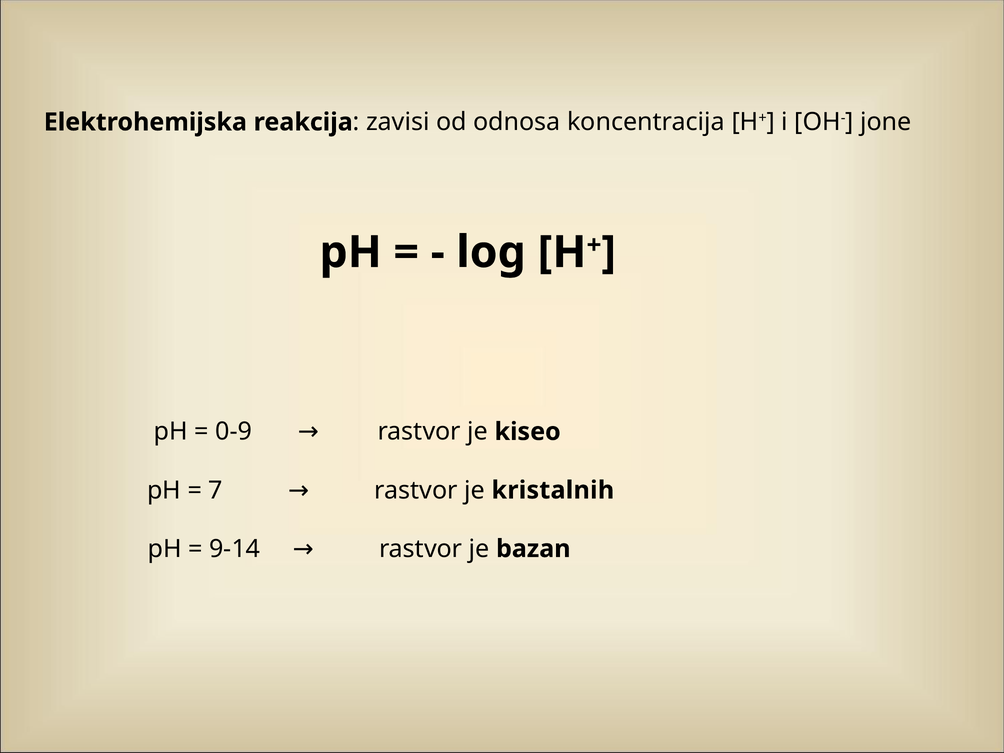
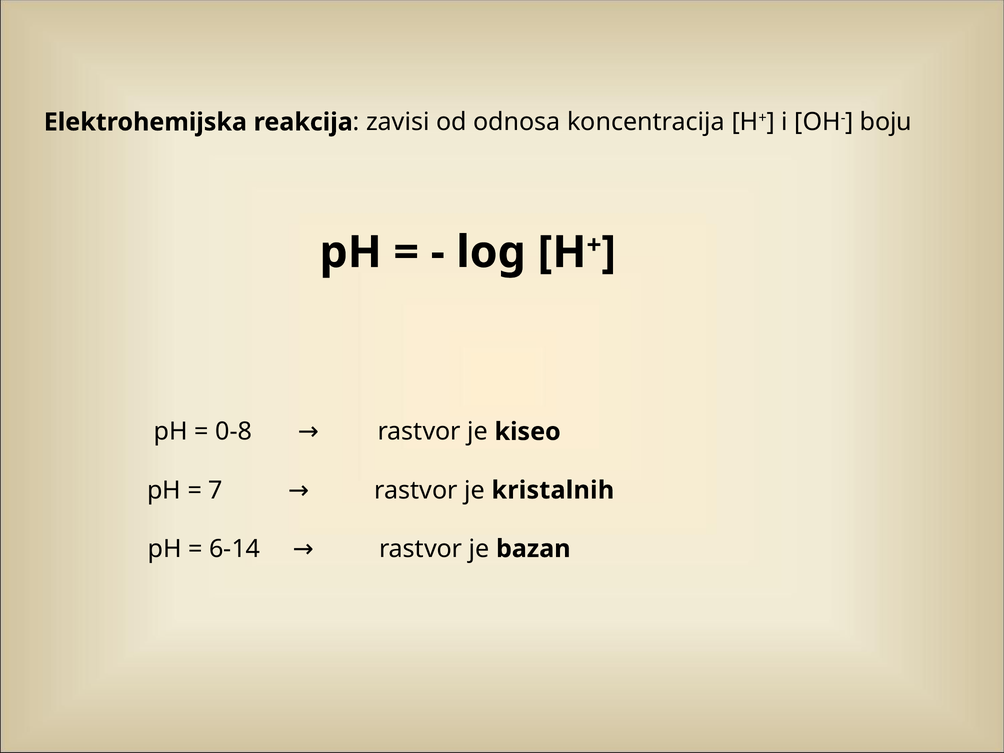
jone: jone -> boju (886, 122)
0-9: 0-9 -> 0-8 (234, 432)
9-14: 9-14 -> 6-14 (235, 549)
